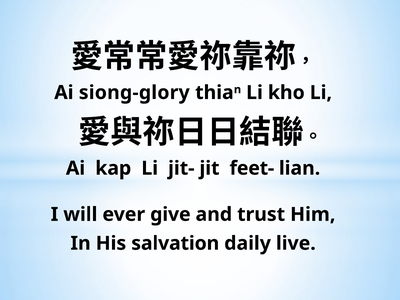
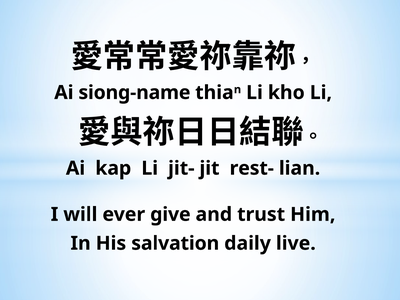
siong-glory: siong-glory -> siong-name (134, 93)
feet-: feet- -> rest- (252, 168)
